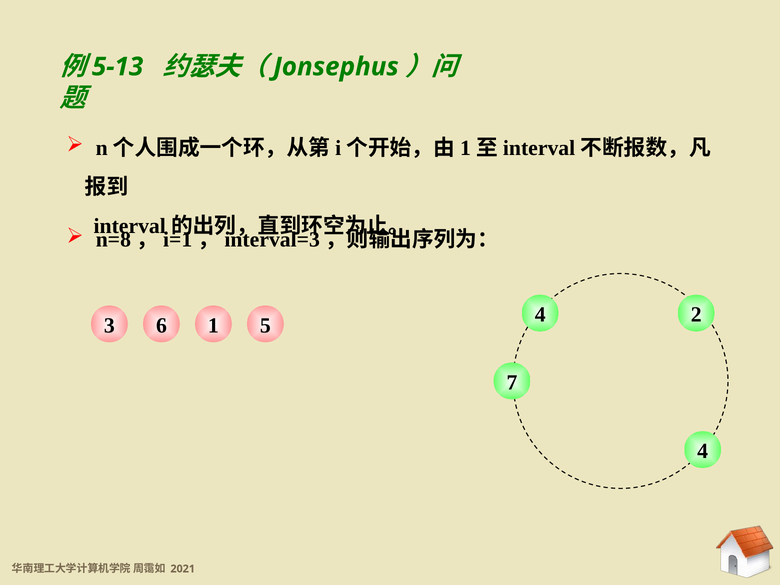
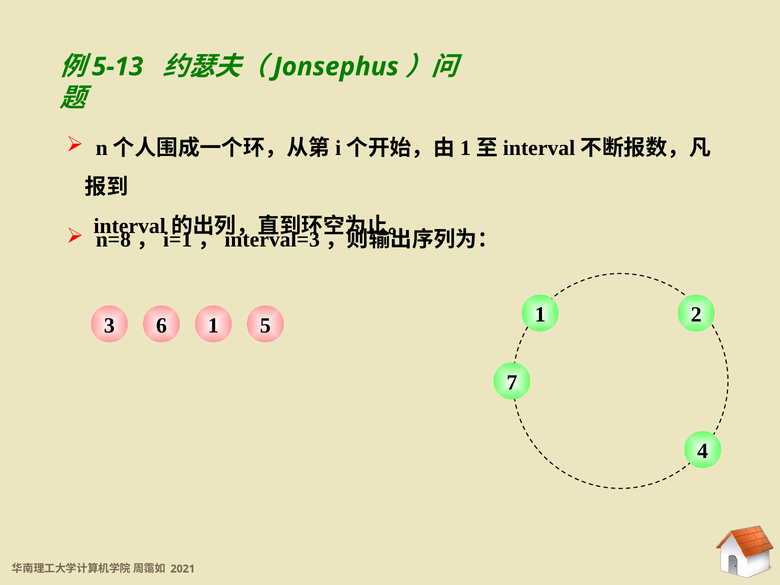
6 4: 4 -> 1 (540, 315)
